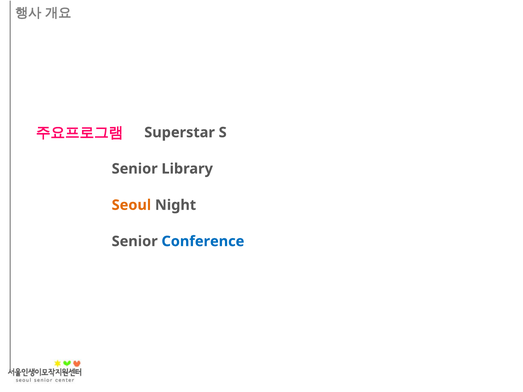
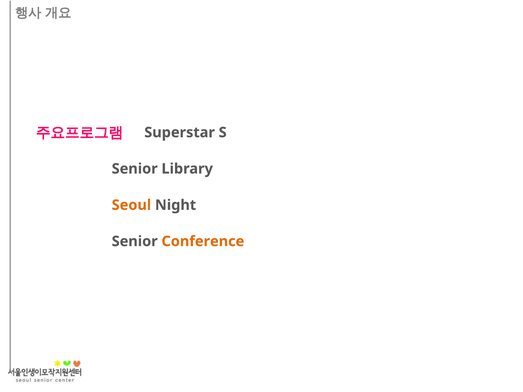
Conference colour: blue -> orange (203, 242)
